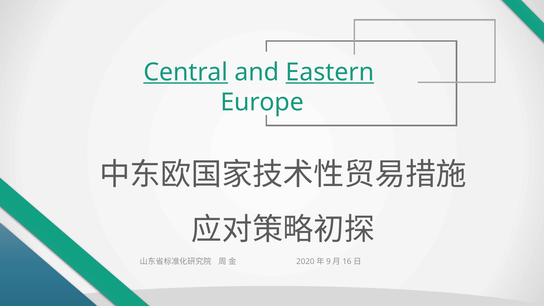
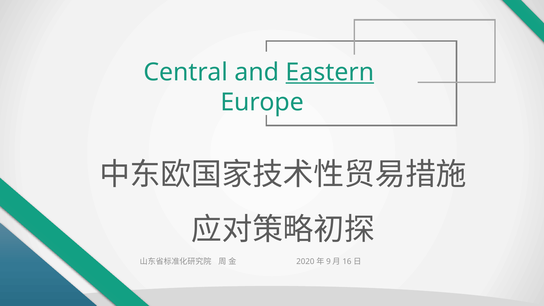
Central underline: present -> none (186, 72)
